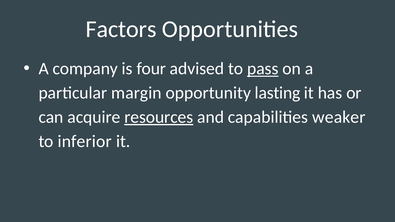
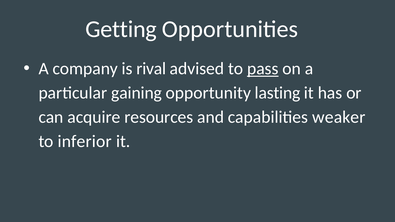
Factors: Factors -> Getting (121, 29)
four: four -> rival (151, 69)
margin: margin -> gaining (137, 93)
resources underline: present -> none (159, 117)
